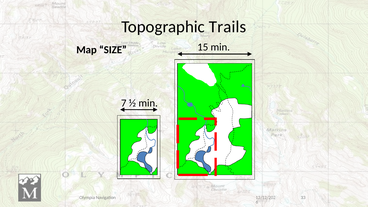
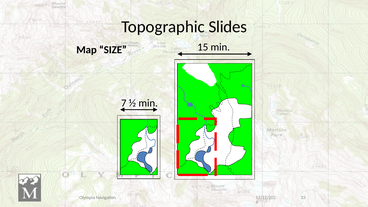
Trails: Trails -> Slides (228, 27)
